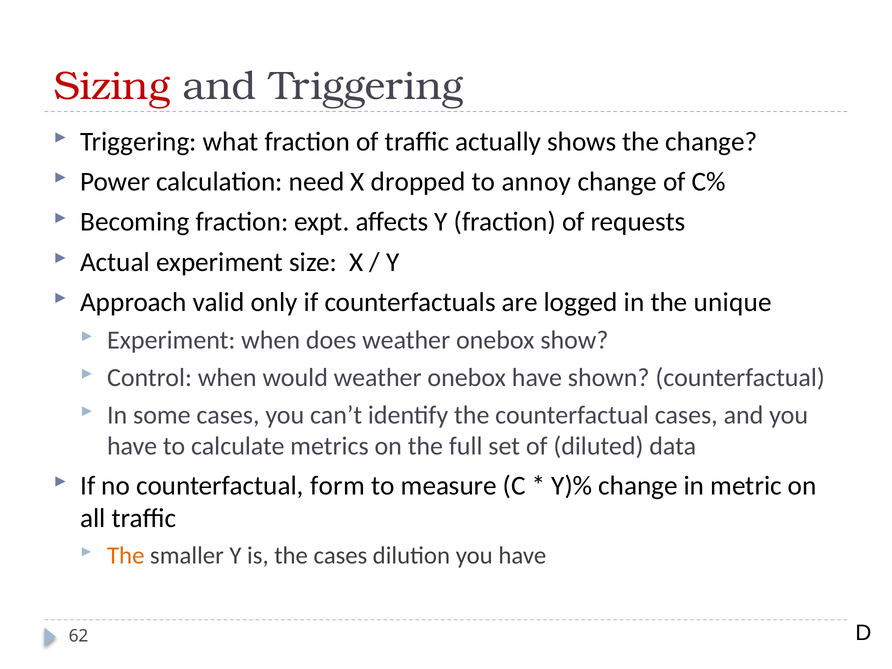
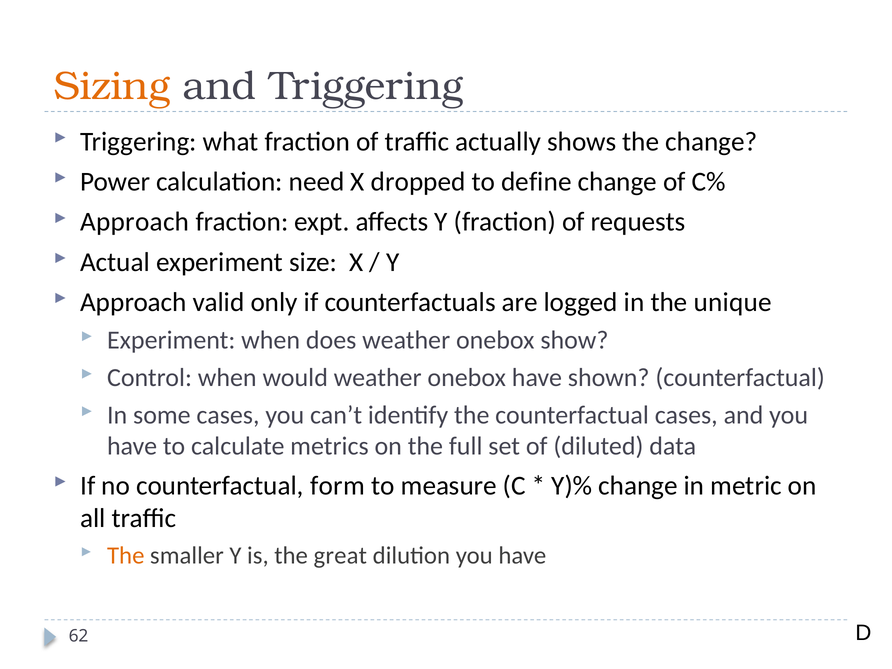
Sizing colour: red -> orange (112, 86)
annoy: annoy -> define (536, 182)
Becoming: Becoming -> Approach (135, 222)
the cases: cases -> great (340, 556)
